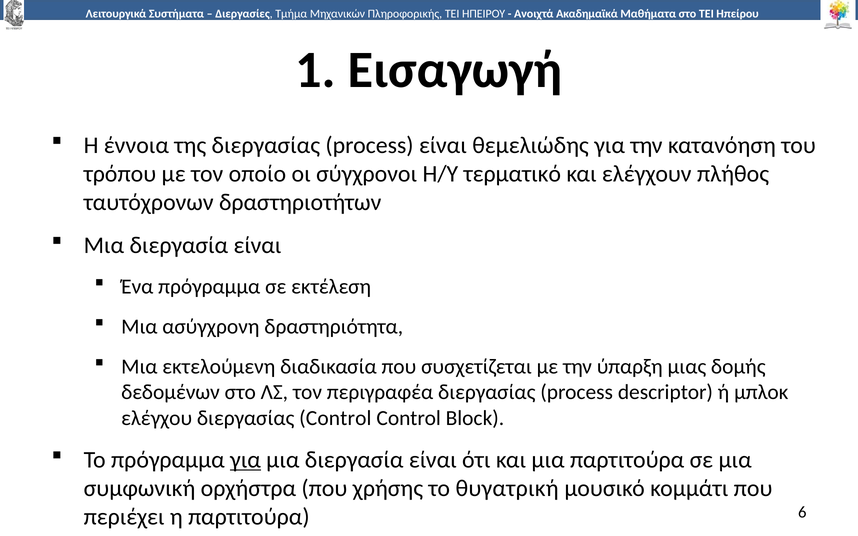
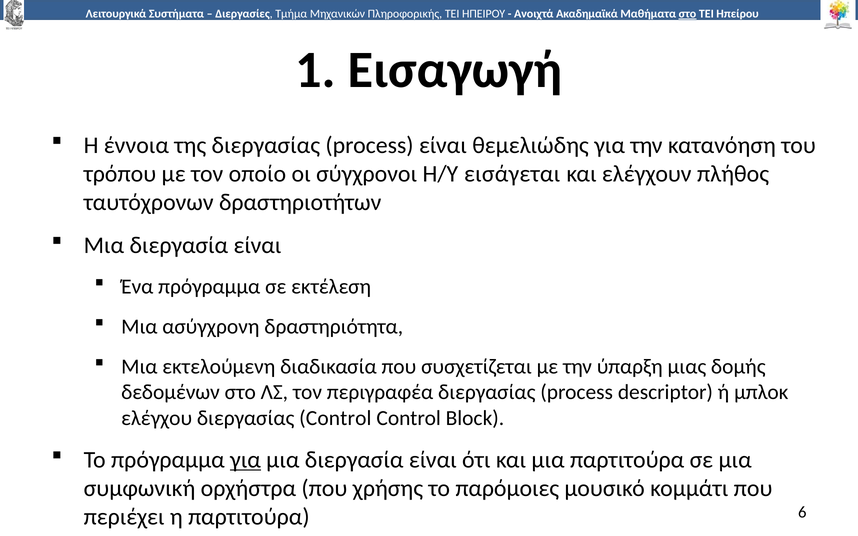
στο underline: none -> present (687, 14)
τερματικό: τερματικό -> εισάγεται (512, 174)
θυγατρική: θυγατρική -> παρόμοιες (507, 489)
